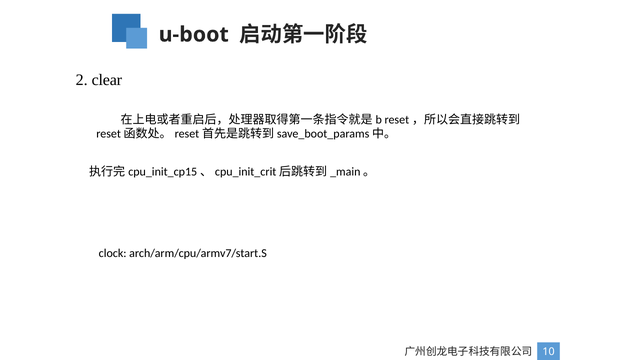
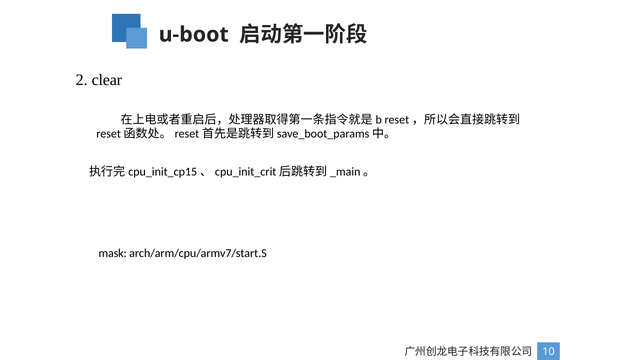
clock: clock -> mask (113, 253)
